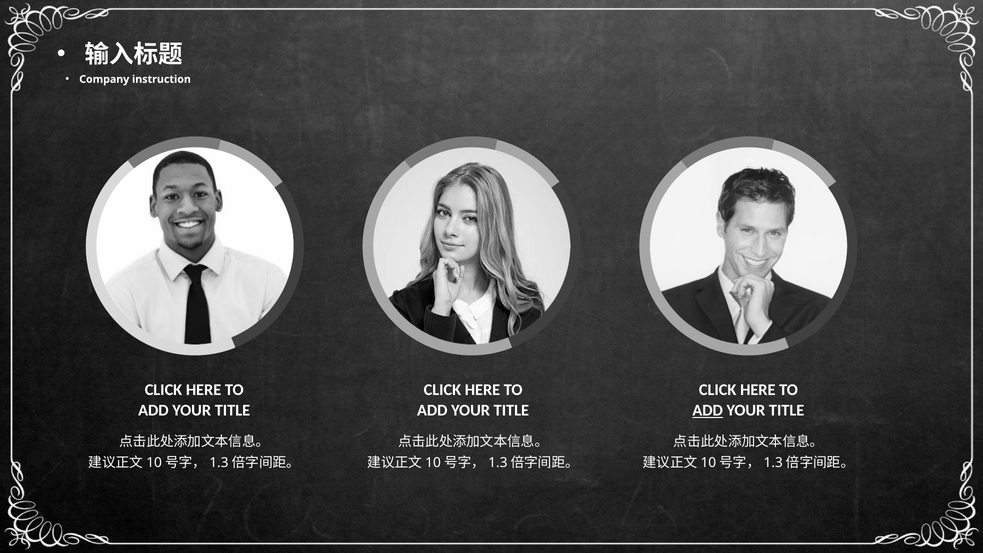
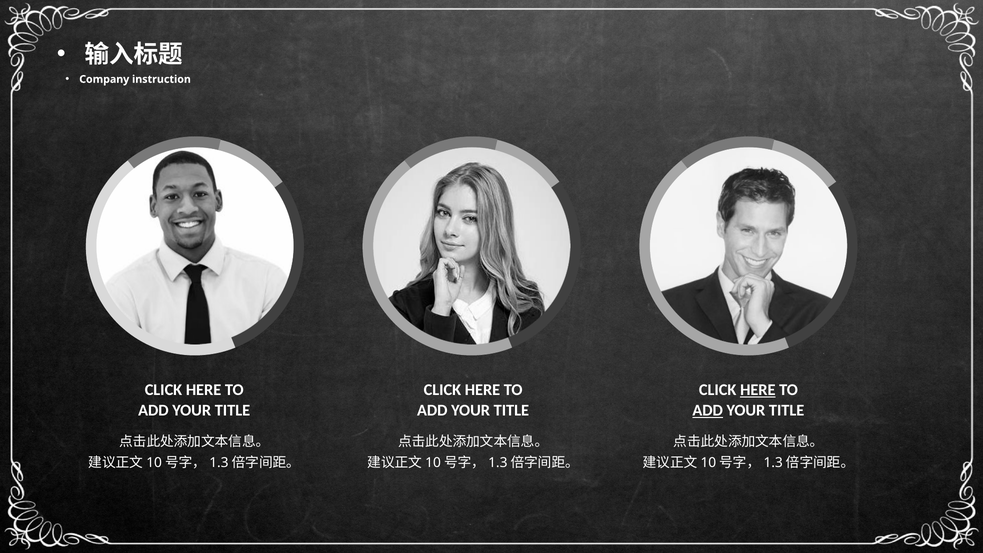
HERE underline: none -> present (758, 390)
